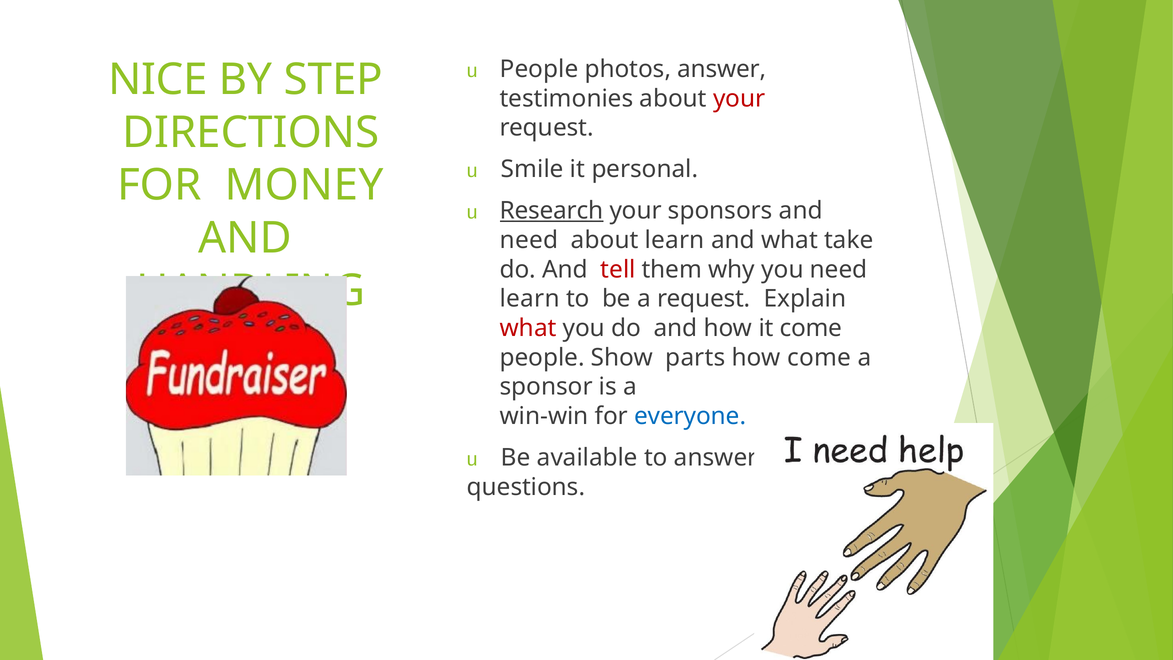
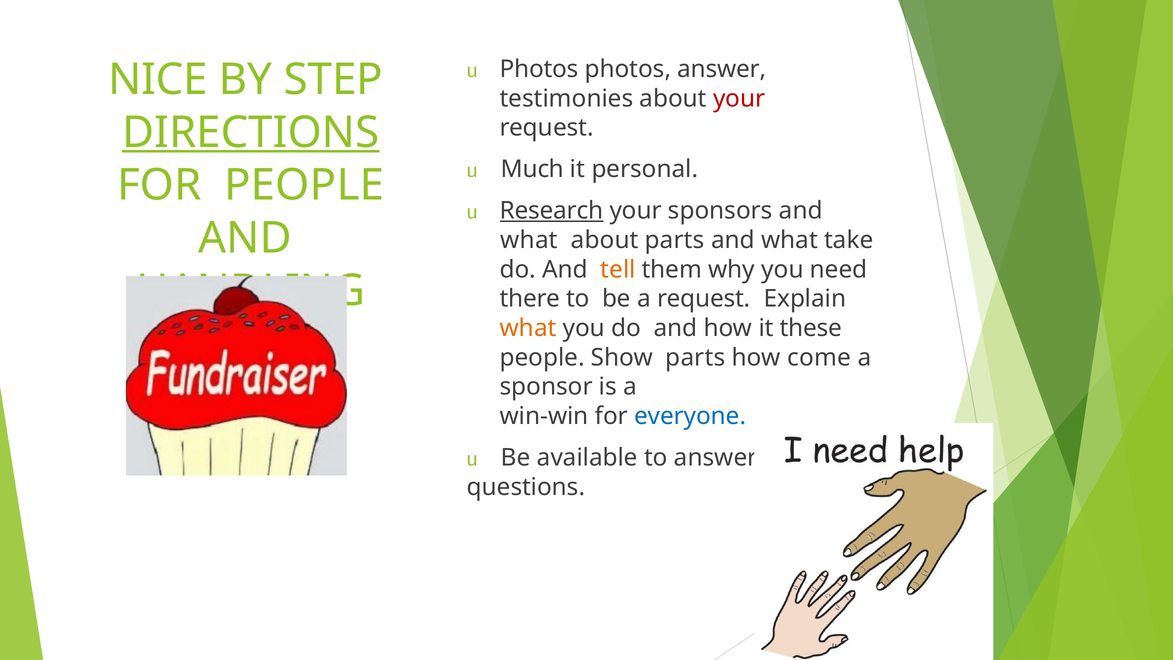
u People: People -> Photos (539, 69)
DIRECTIONS underline: none -> present (251, 132)
Smile: Smile -> Much (532, 169)
FOR MONEY: MONEY -> PEOPLE (304, 185)
need: need -> what (529, 240)
about learn: learn -> parts (675, 240)
tell colour: red -> orange (618, 269)
learn: learn -> there (530, 299)
what colour: red -> orange (528, 328)
it come: come -> these (811, 328)
